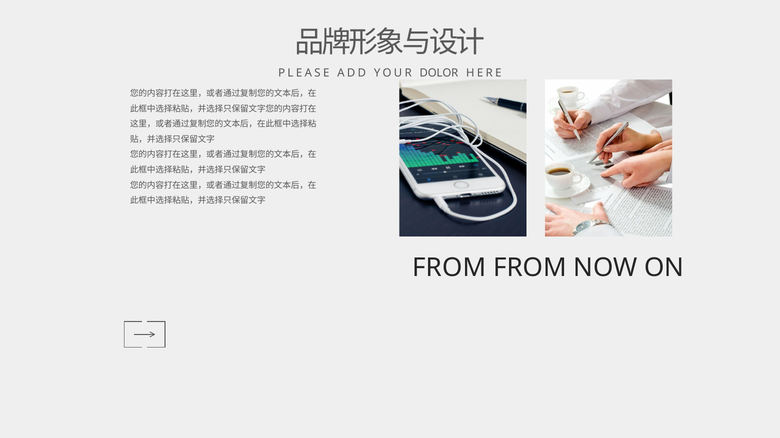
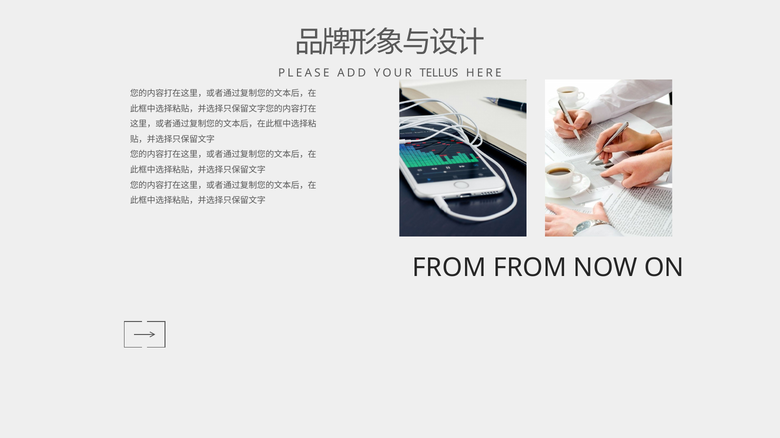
DOLOR: DOLOR -> TELLUS (439, 73)
